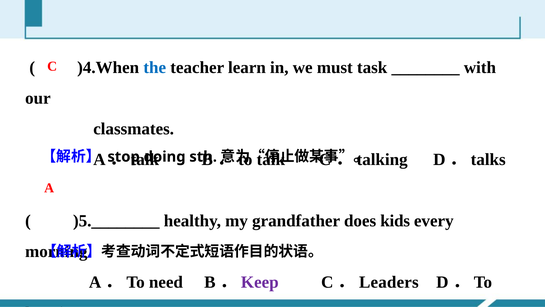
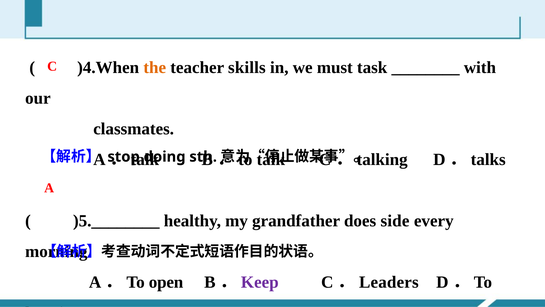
the colour: blue -> orange (155, 67)
learn: learn -> skills (247, 67)
kids: kids -> side (395, 221)
need: need -> open (166, 282)
